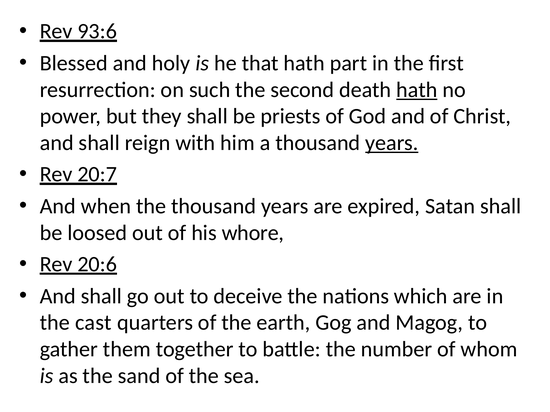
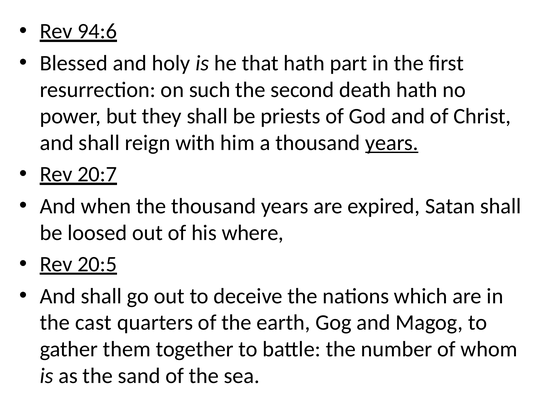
93:6: 93:6 -> 94:6 (97, 31)
hath underline: present -> none (417, 90)
whore: whore -> where (253, 233)
20:6: 20:6 -> 20:5 (97, 265)
